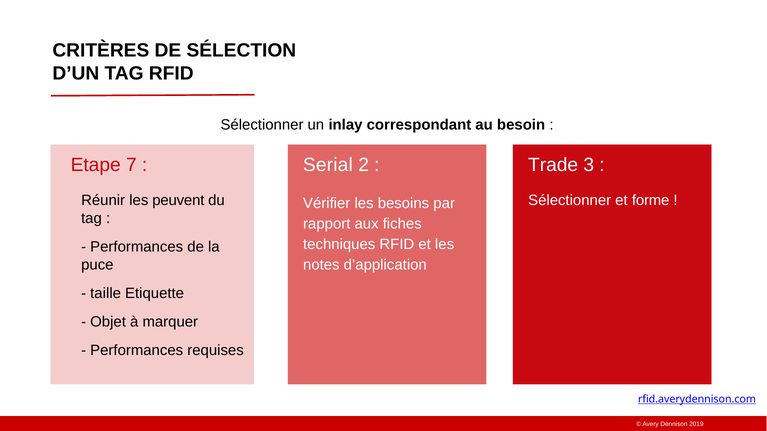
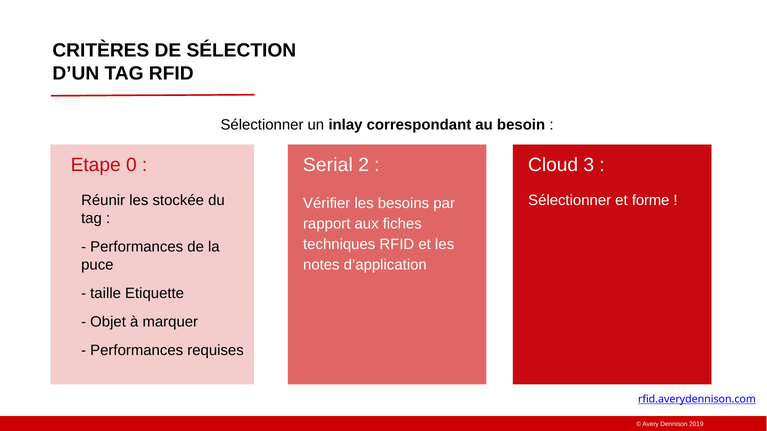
7: 7 -> 0 (131, 165)
Trade: Trade -> Cloud (553, 165)
peuvent: peuvent -> stockée (178, 201)
